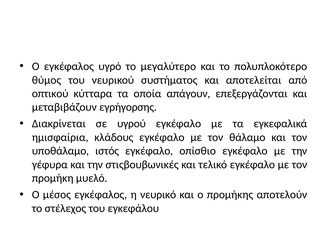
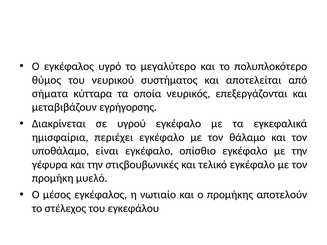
οπτικού: οπτικού -> σήματα (50, 94)
απάγουν: απάγουν -> νευρικός (188, 94)
κλάδους: κλάδους -> περιέχει (114, 137)
ιστός: ιστός -> είναι (107, 151)
νευρικό: νευρικό -> νωτιαίο (158, 195)
